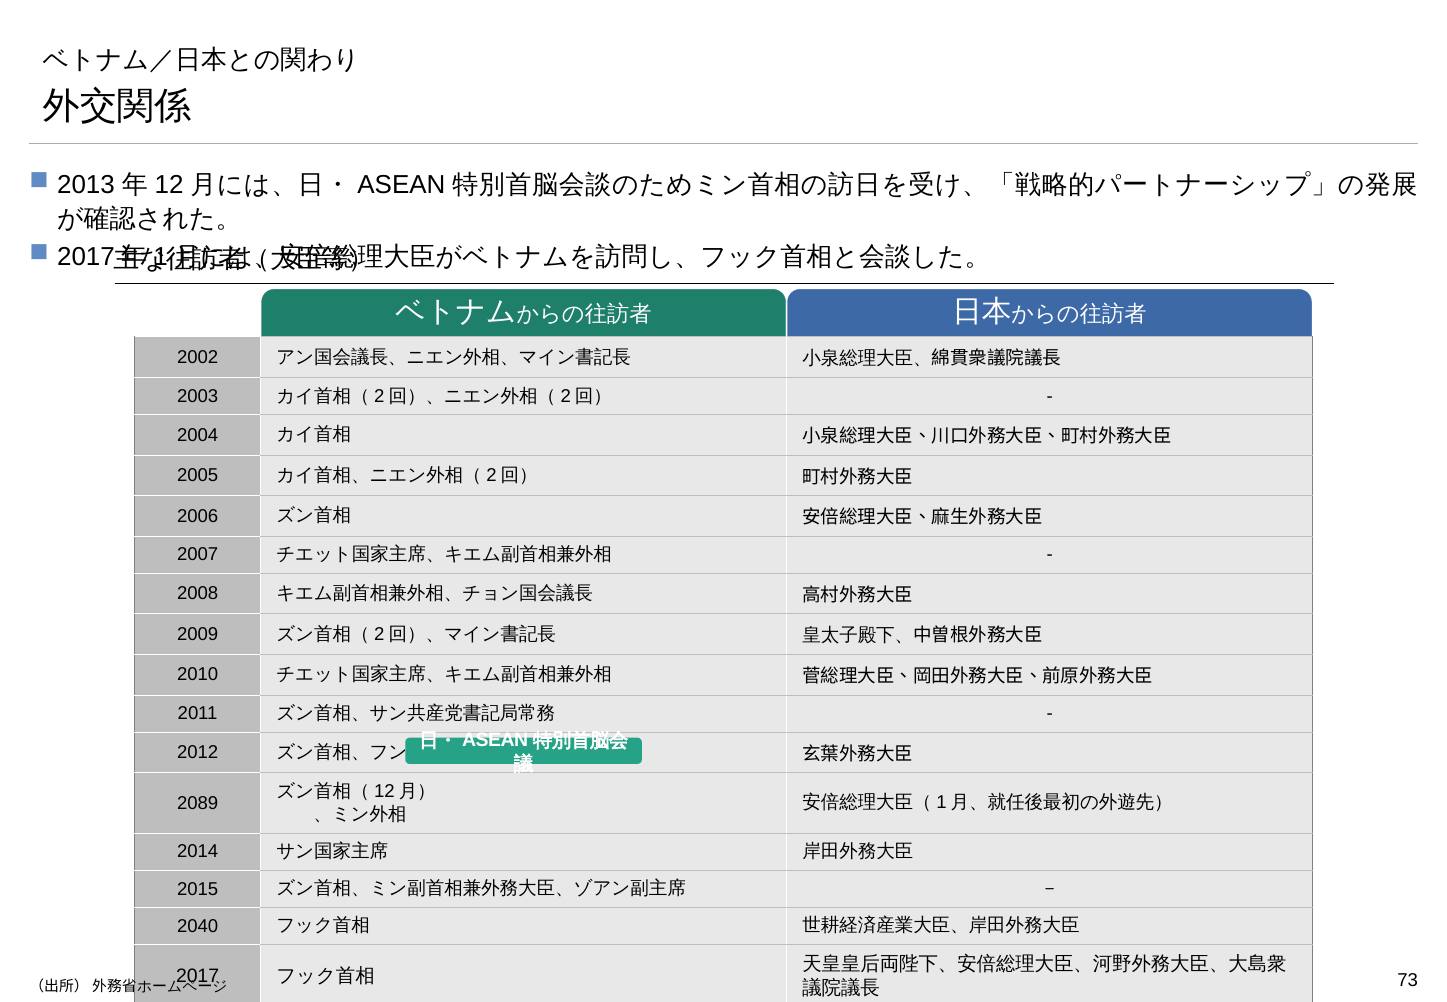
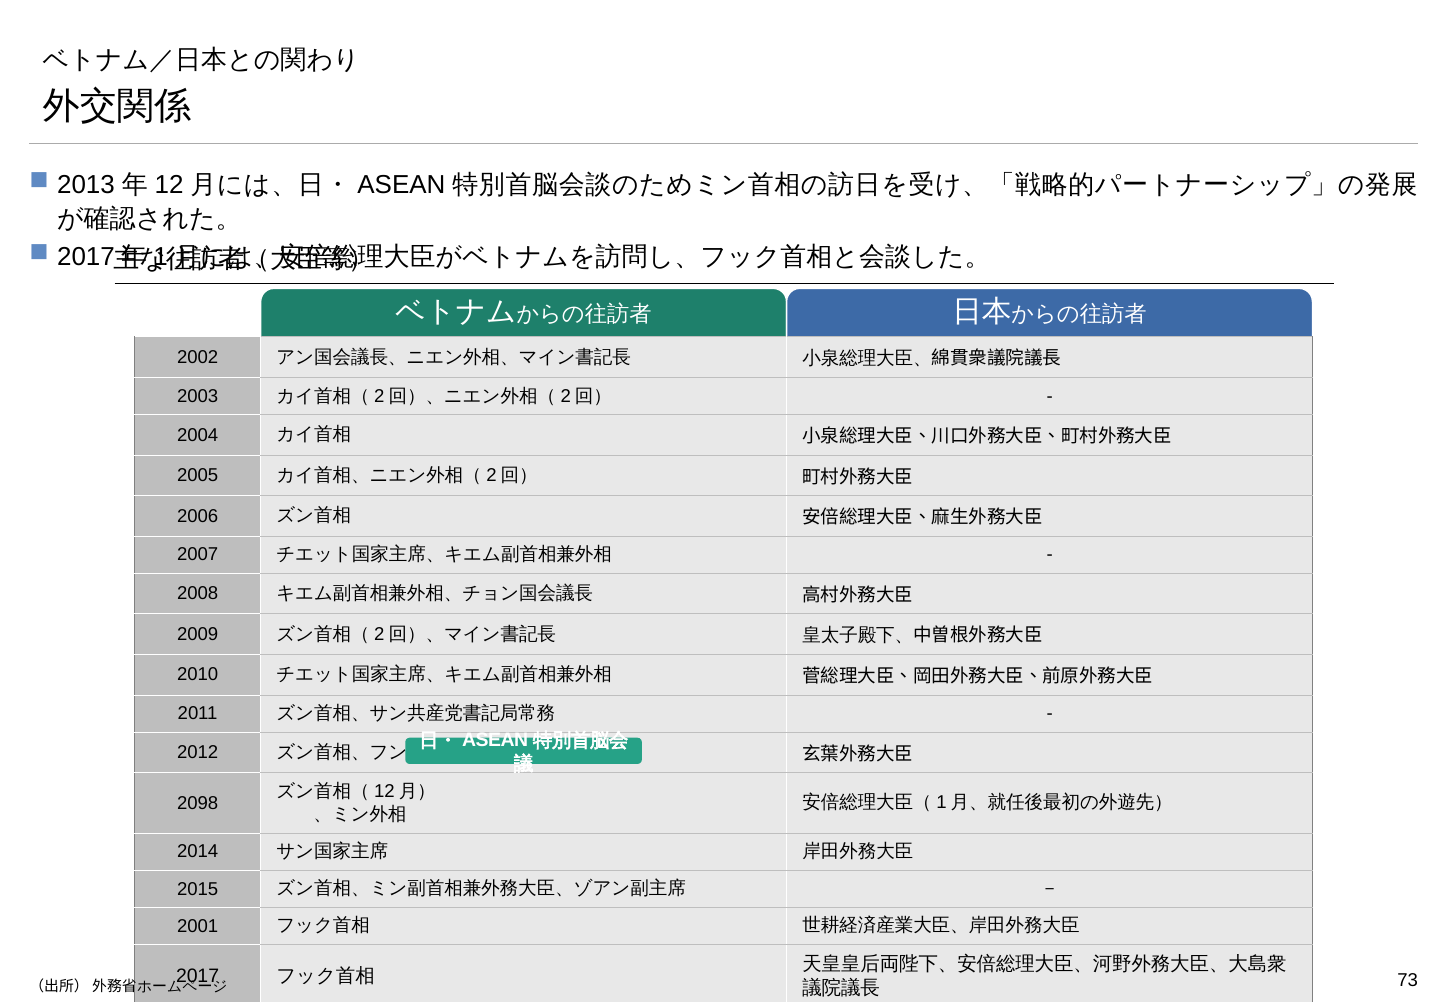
2089: 2089 -> 2098 (198, 803)
2040: 2040 -> 2001 (198, 926)
